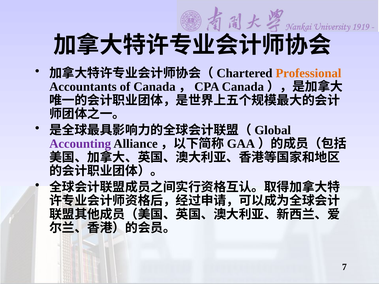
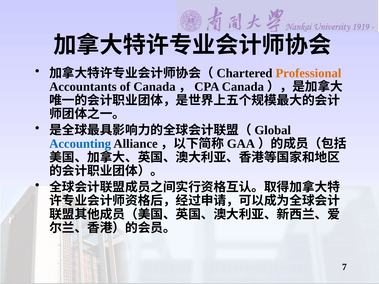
Accounting colour: purple -> blue (80, 144)
